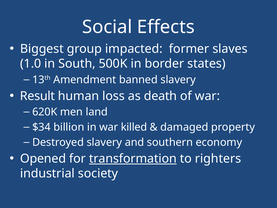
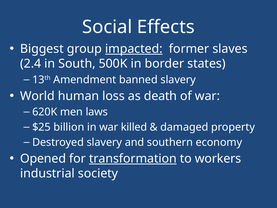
impacted underline: none -> present (134, 49)
1.0: 1.0 -> 2.4 (31, 64)
Result: Result -> World (37, 96)
land: land -> laws (97, 112)
$34: $34 -> $25 (41, 127)
righters: righters -> workers (218, 159)
